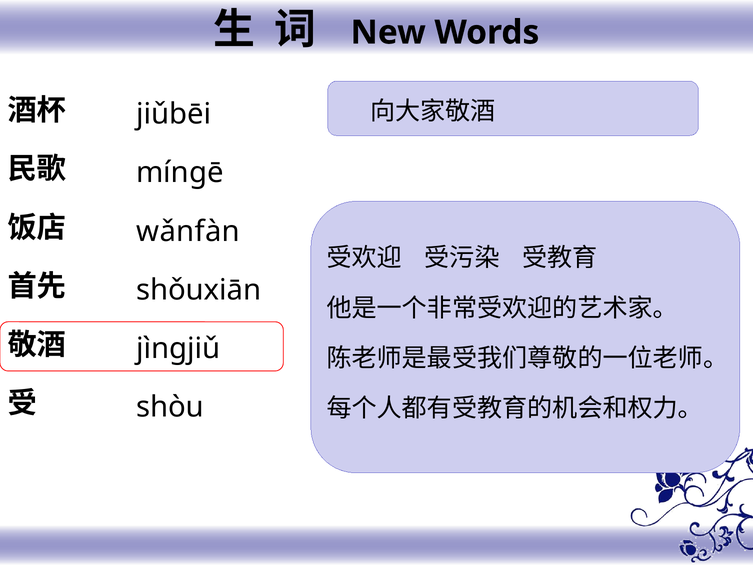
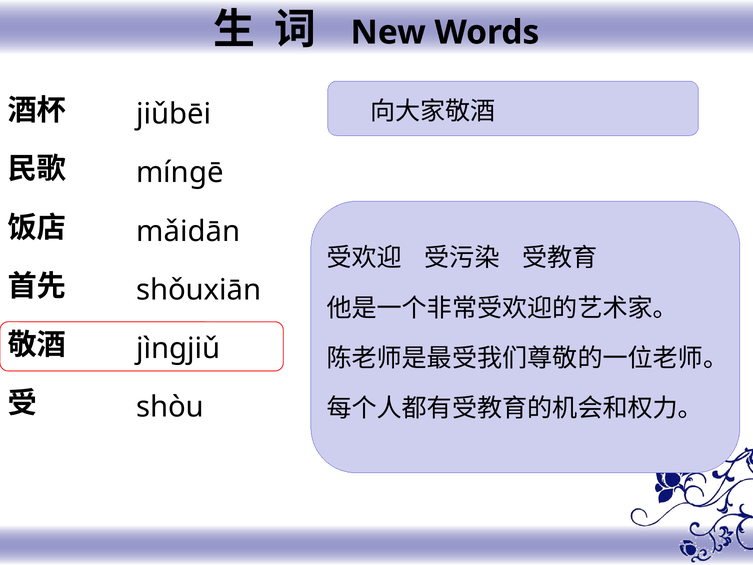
wǎnfàn: wǎnfàn -> mǎidān (188, 231)
